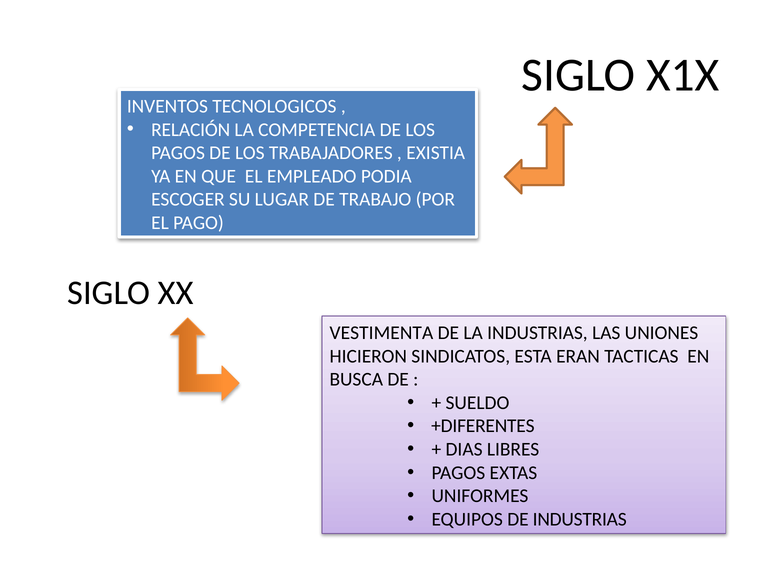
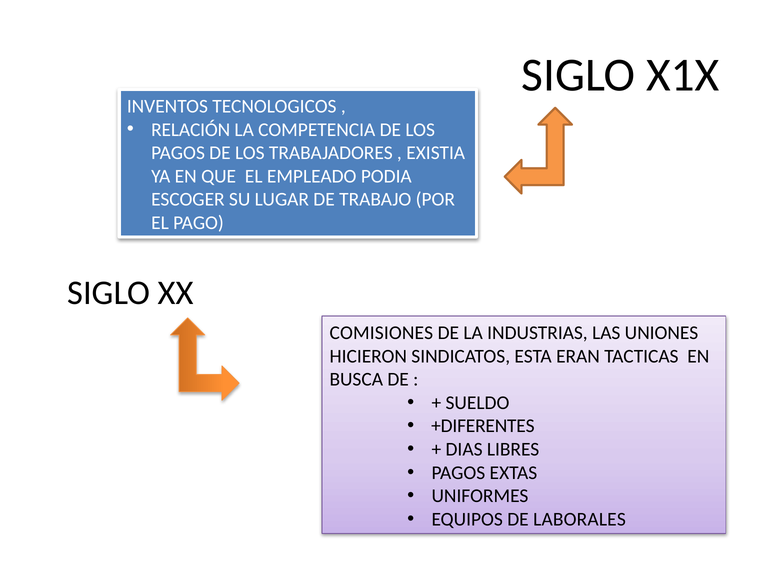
VESTIMENTA: VESTIMENTA -> COMISIONES (381, 333)
DE INDUSTRIAS: INDUSTRIAS -> LABORALES (579, 519)
